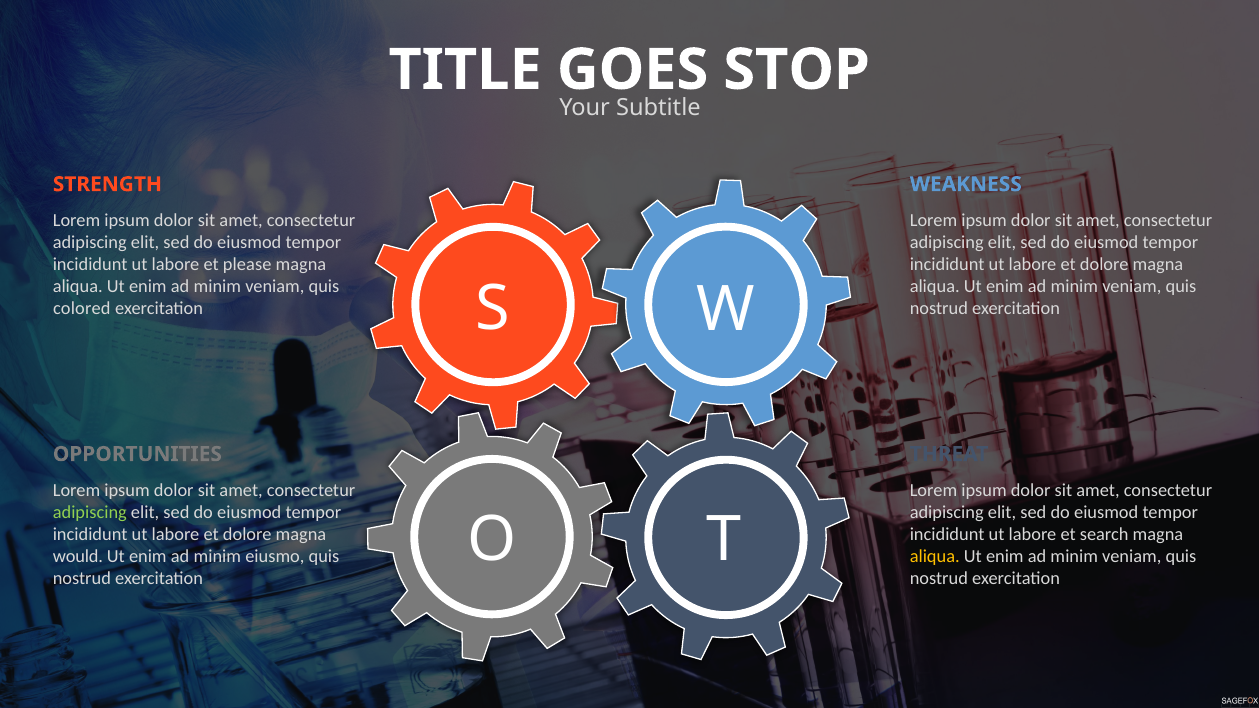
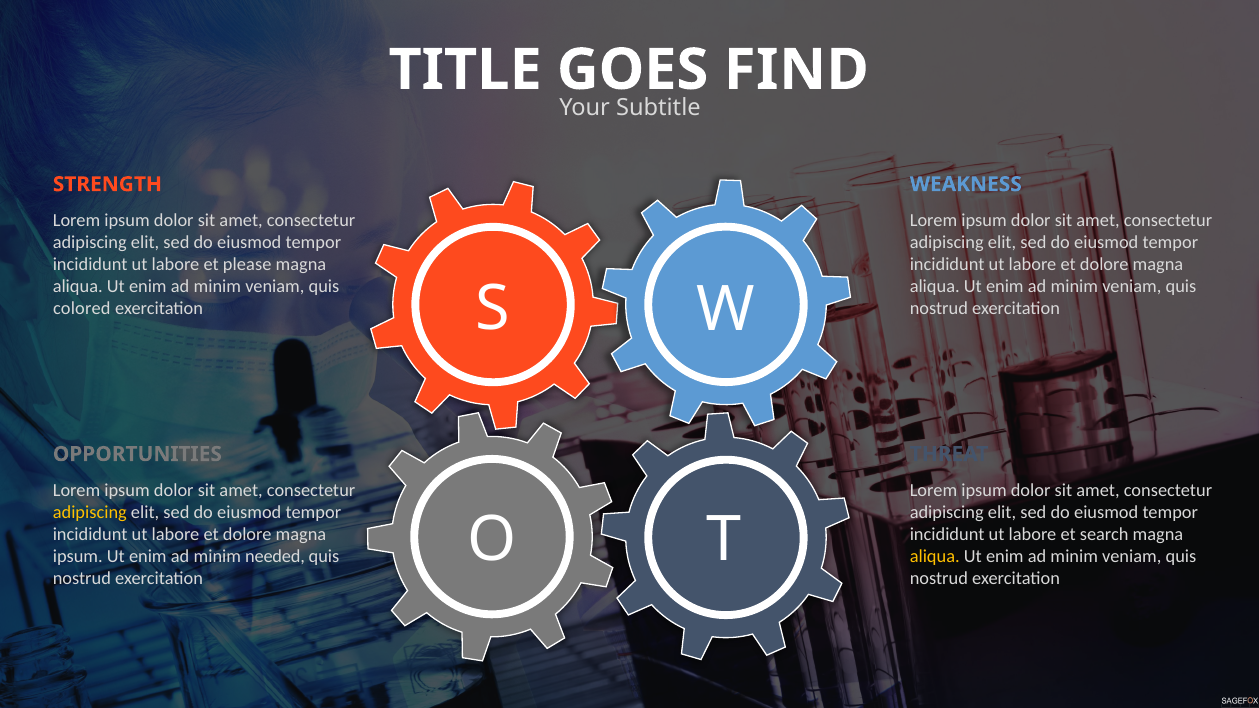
STOP: STOP -> FIND (796, 70)
adipiscing colour: light green -> yellow (90, 512)
would: would -> ipsum (78, 556)
eiusmo: eiusmo -> needed (275, 556)
